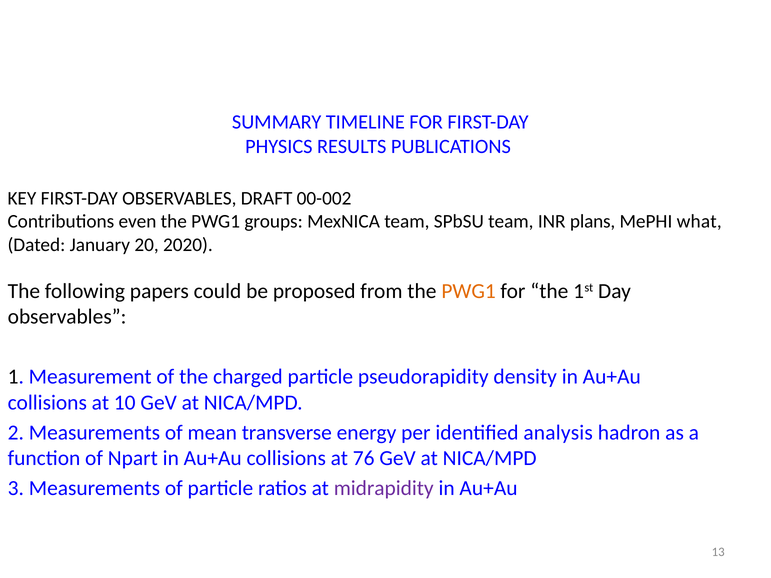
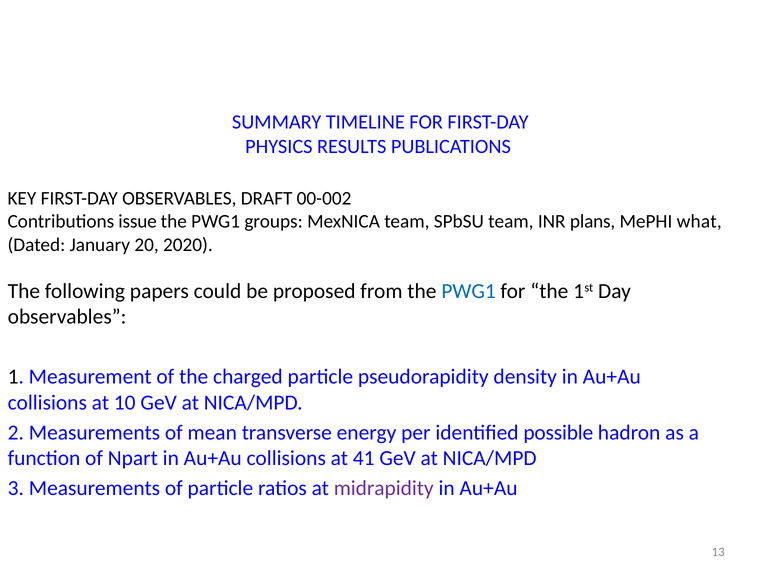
even: even -> issue (138, 222)
PWG1 colour: orange -> blue (469, 291)
analysis: analysis -> possible (558, 433)
76: 76 -> 41 (364, 458)
